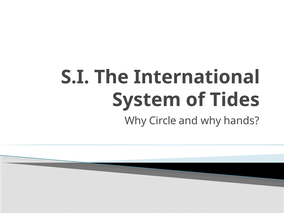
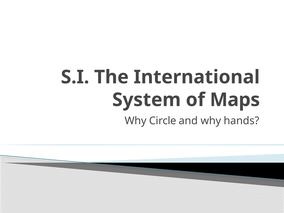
Tides: Tides -> Maps (235, 100)
